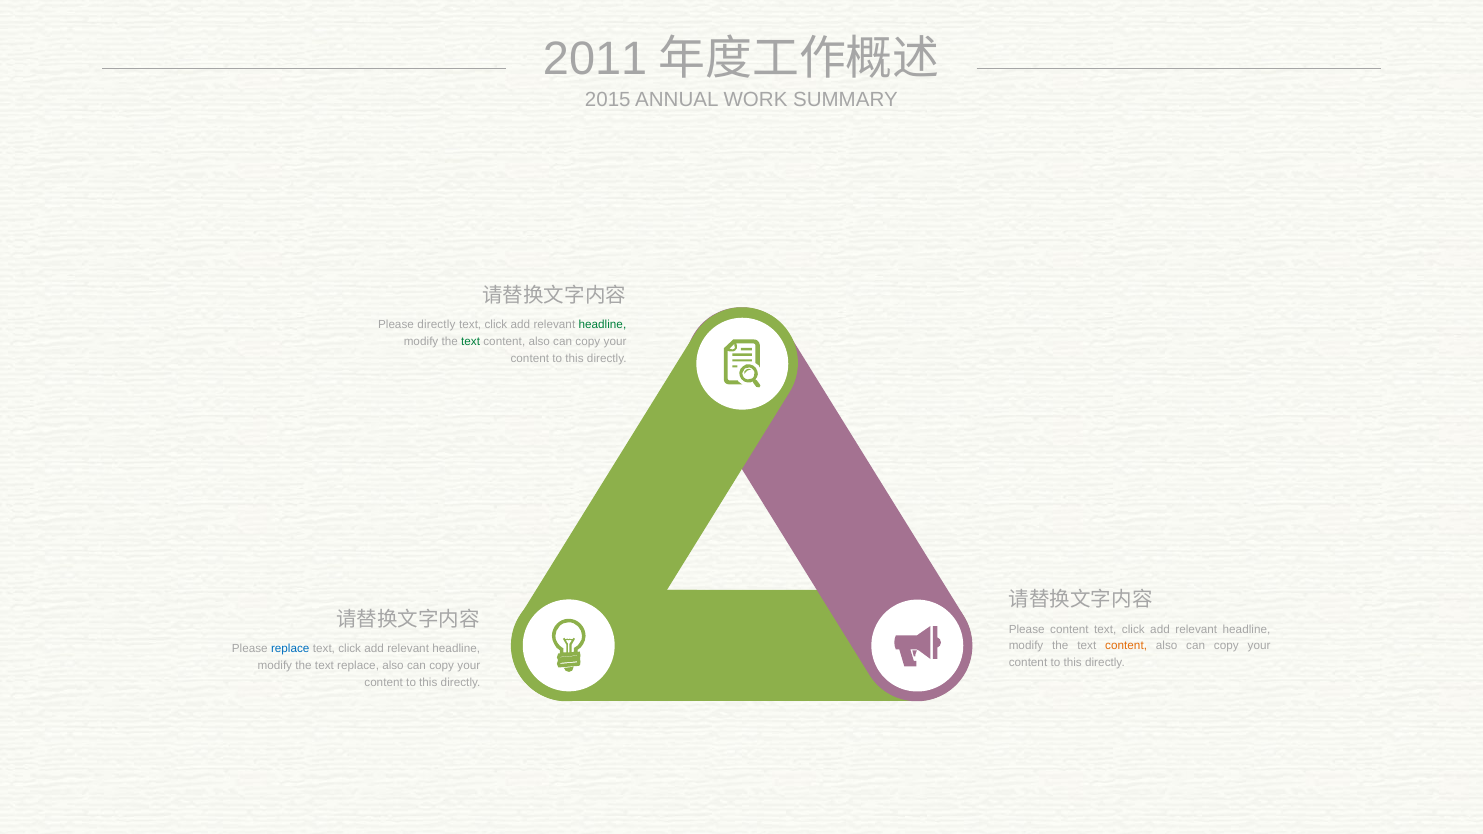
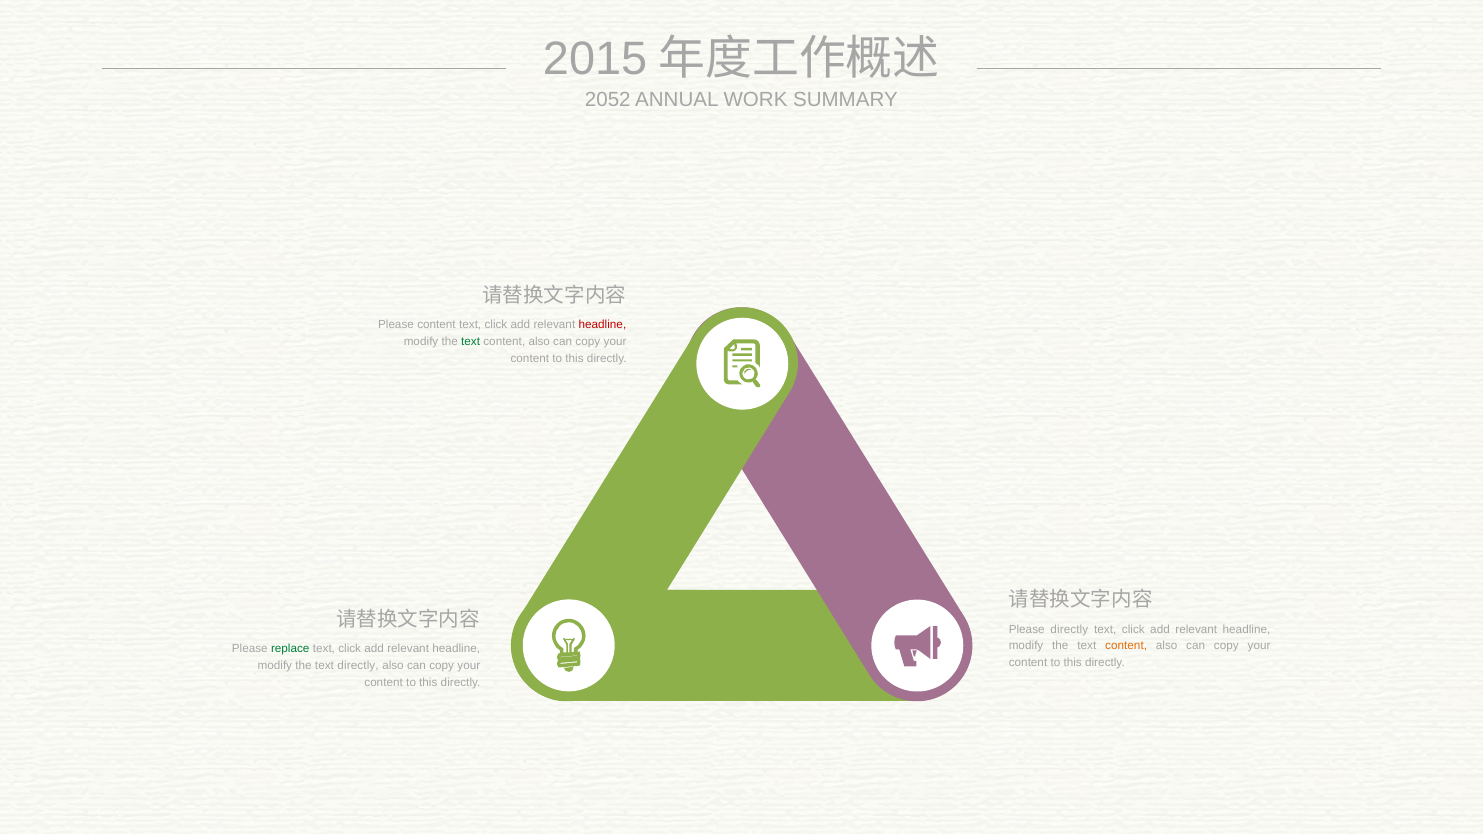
2011: 2011 -> 2015 (595, 59)
2015: 2015 -> 2052 (608, 100)
Please directly: directly -> content (436, 325)
headline colour: green -> red (602, 325)
Please content: content -> directly (1069, 629)
replace colour: blue -> green (290, 649)
text replace: replace -> directly (358, 665)
